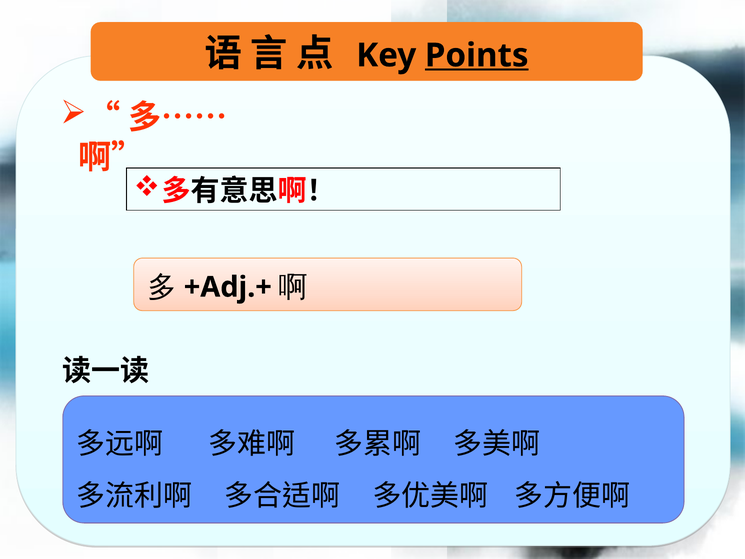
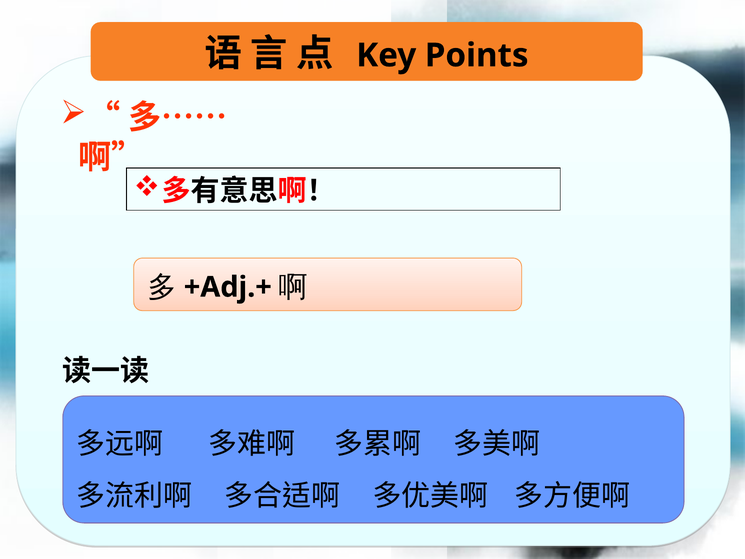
Points underline: present -> none (477, 55)
